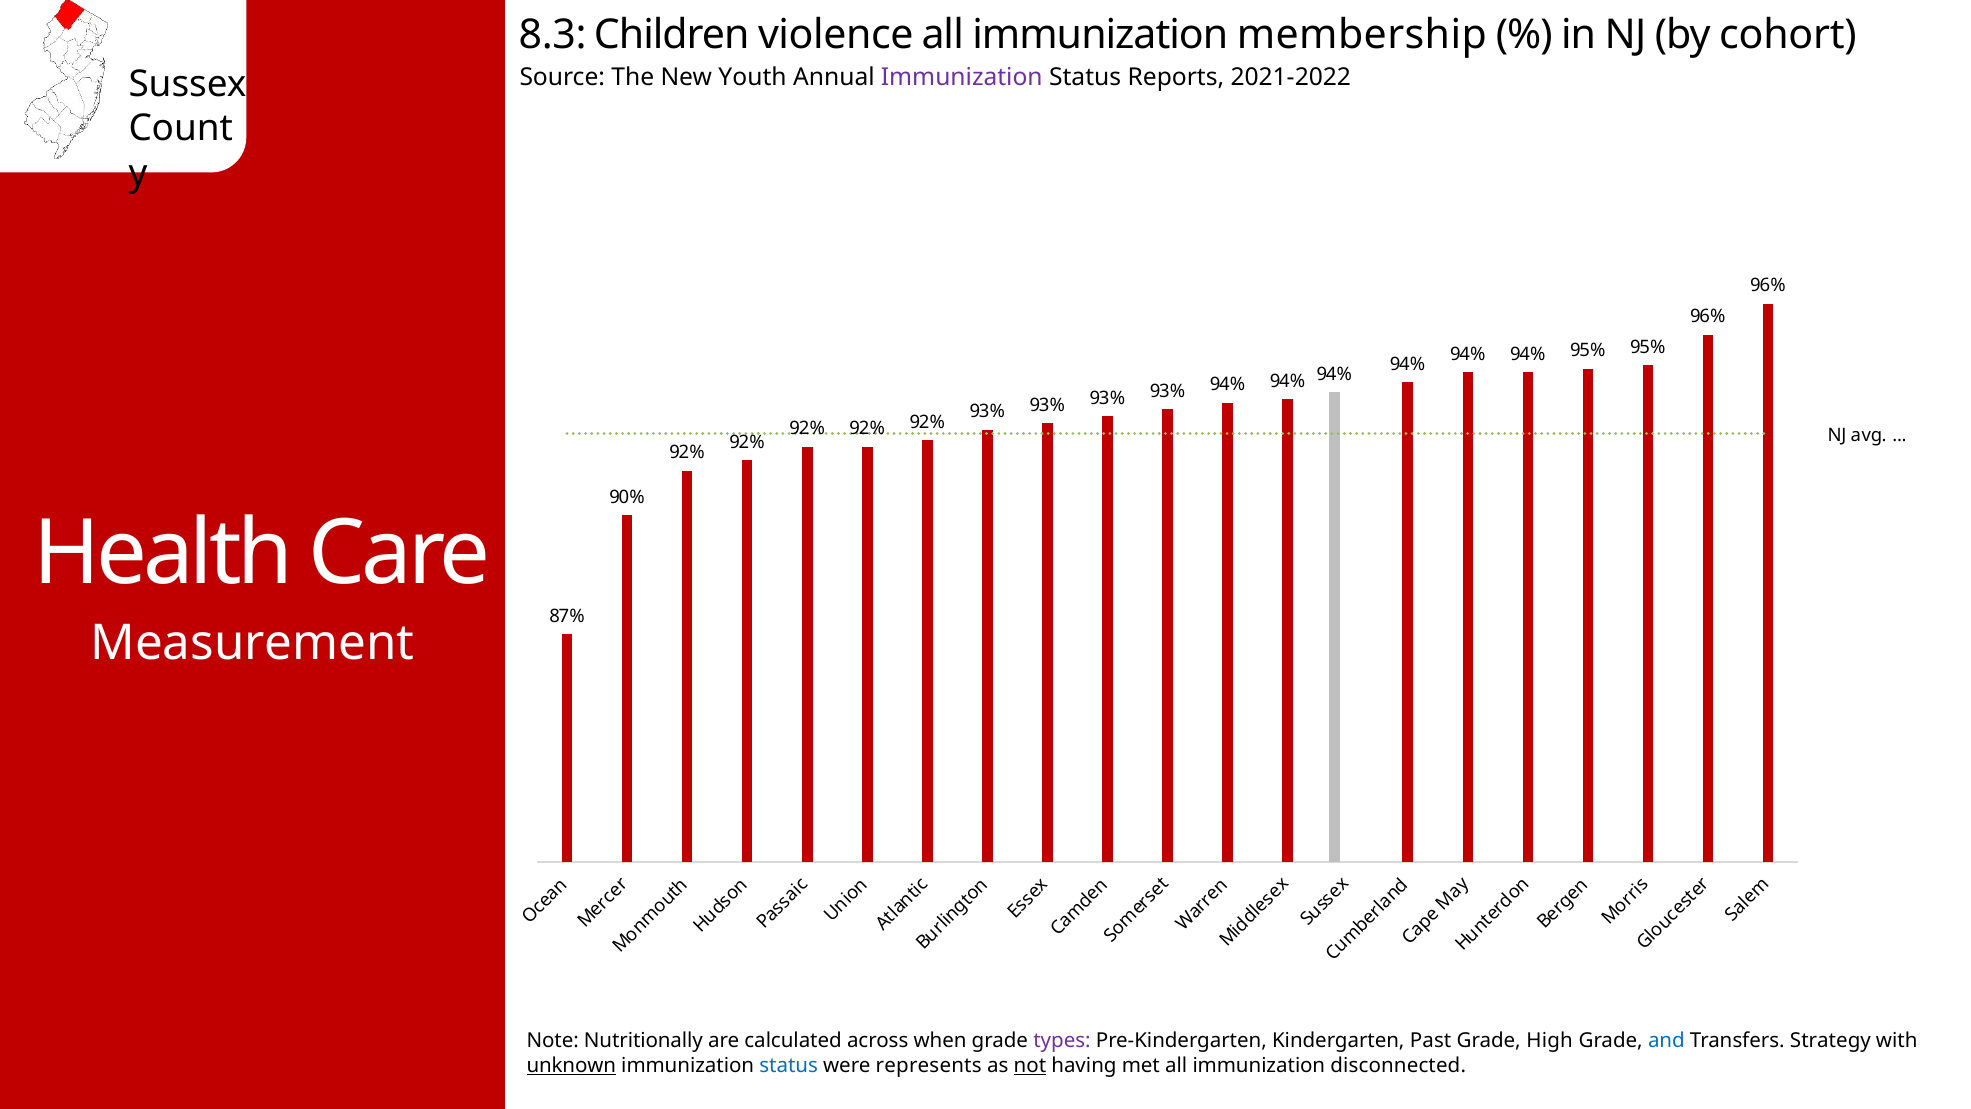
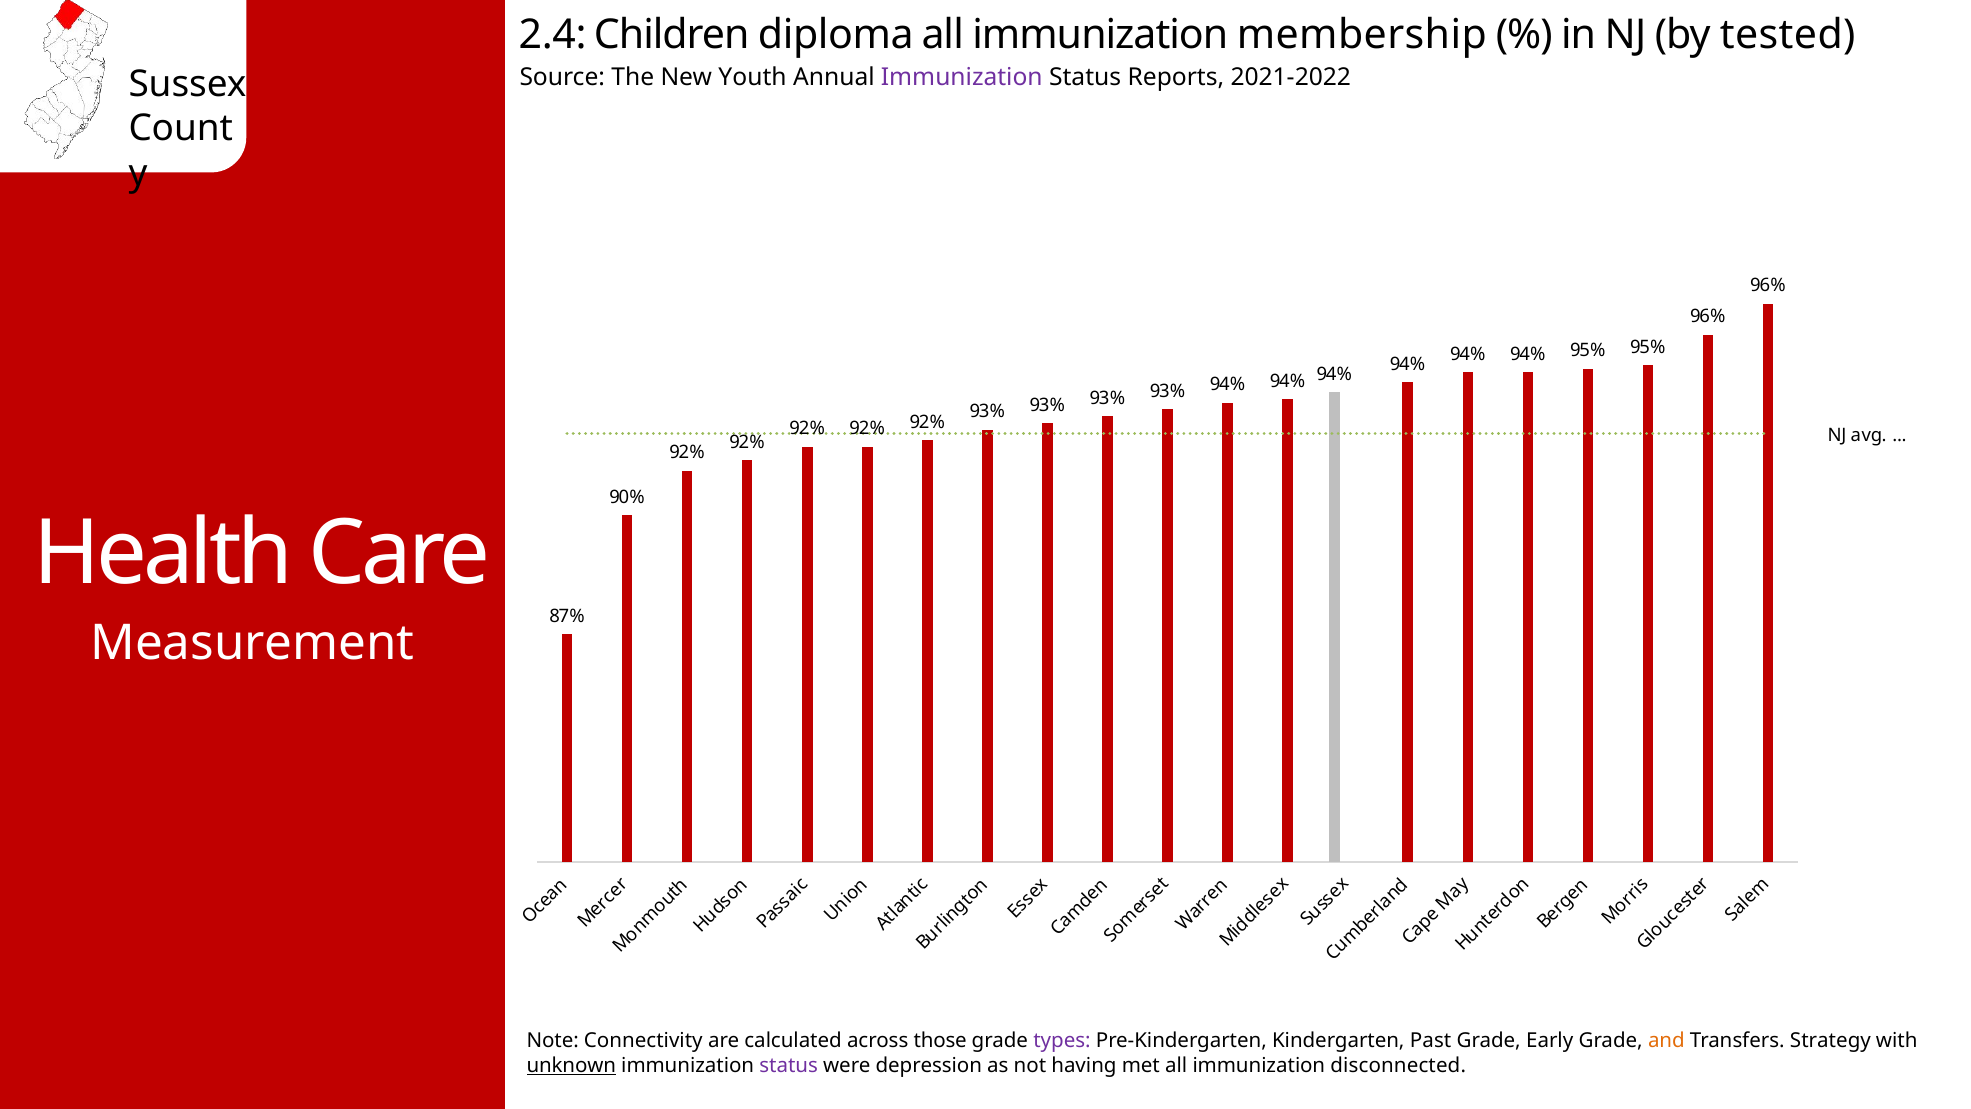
8.3: 8.3 -> 2.4 (553, 35)
violence: violence -> diploma (836, 35)
cohort: cohort -> tested (1788, 35)
Nutritionally: Nutritionally -> Connectivity (643, 1041)
when: when -> those (940, 1041)
High: High -> Early (1550, 1041)
and colour: blue -> orange (1666, 1041)
status colour: blue -> purple (789, 1065)
represents: represents -> depression (929, 1065)
not underline: present -> none (1030, 1065)
